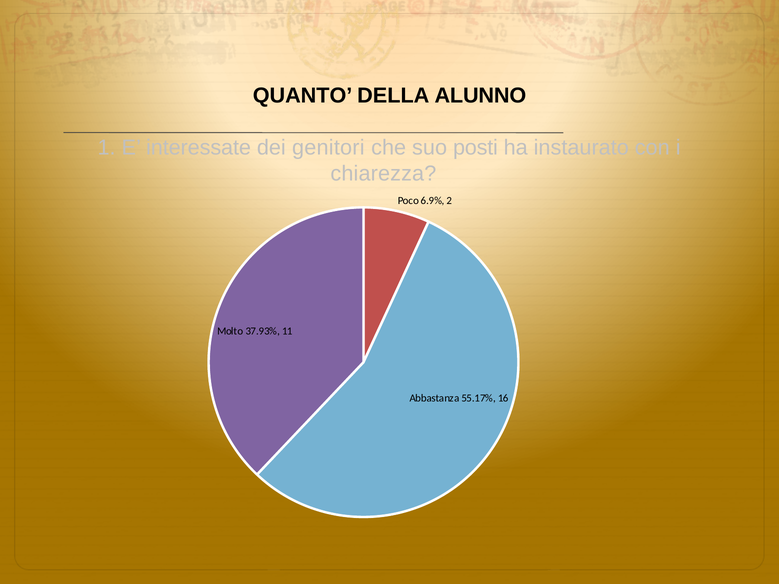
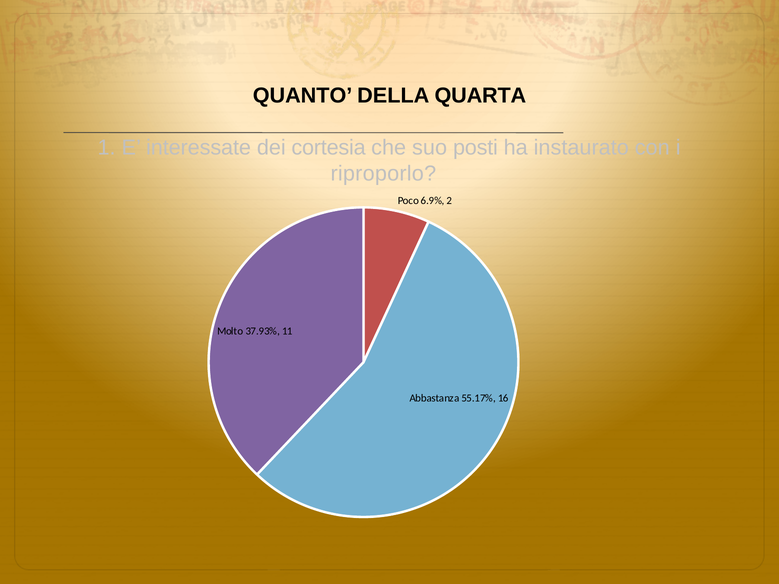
ALUNNO: ALUNNO -> QUARTA (480, 96)
genitori: genitori -> cortesia (329, 148)
chiarezza: chiarezza -> riproporlo (383, 174)
